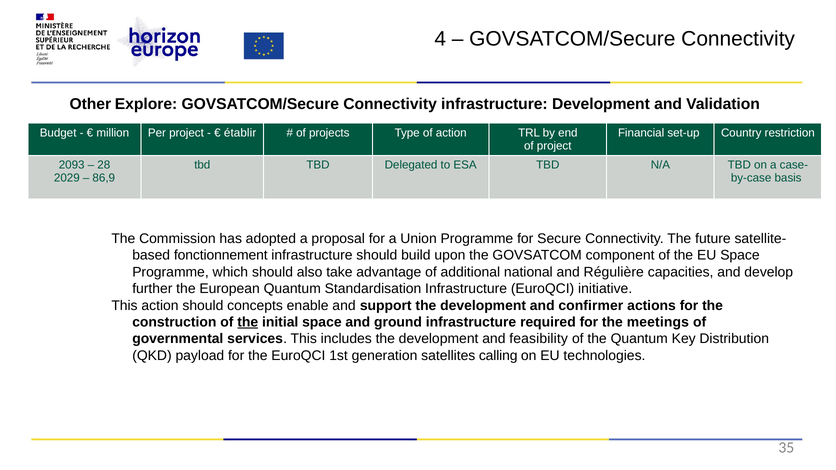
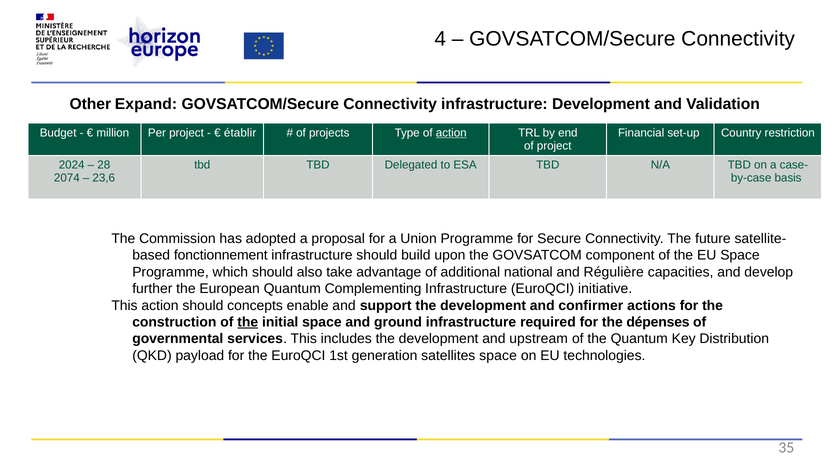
Explore: Explore -> Expand (146, 104)
action underline: none -> present (451, 133)
2093: 2093 -> 2024 (72, 165)
2029: 2029 -> 2074 (67, 178)
86,9: 86,9 -> 23,6 (104, 178)
Standardisation: Standardisation -> Complementing (373, 289)
meetings: meetings -> dépenses (658, 322)
feasibility: feasibility -> upstream (539, 339)
satellites calling: calling -> space (498, 356)
